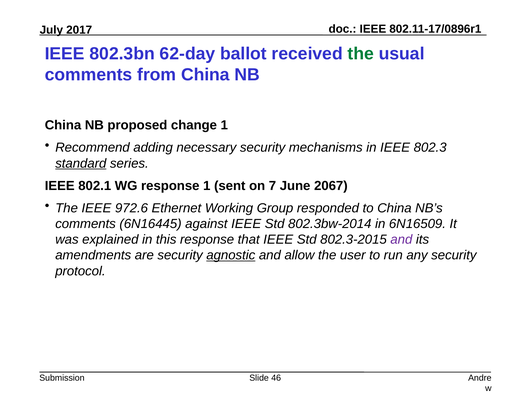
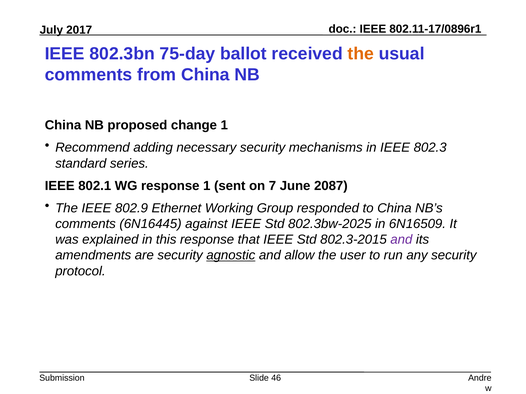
62-day: 62-day -> 75-day (187, 54)
the colour: green -> orange (361, 54)
standard underline: present -> none (81, 164)
2067: 2067 -> 2087 (331, 186)
972.6: 972.6 -> 802.9 (132, 208)
802.3bw-2014: 802.3bw-2014 -> 802.3bw-2025 (330, 224)
